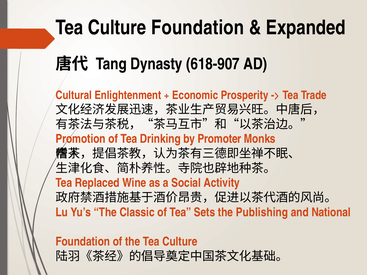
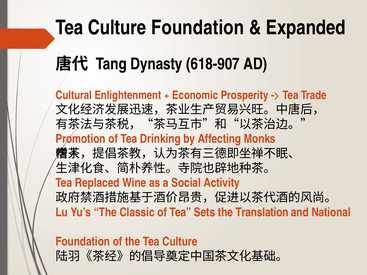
Promoter: Promoter -> Affecting (219, 139)
Publishing: Publishing -> Translation (262, 212)
